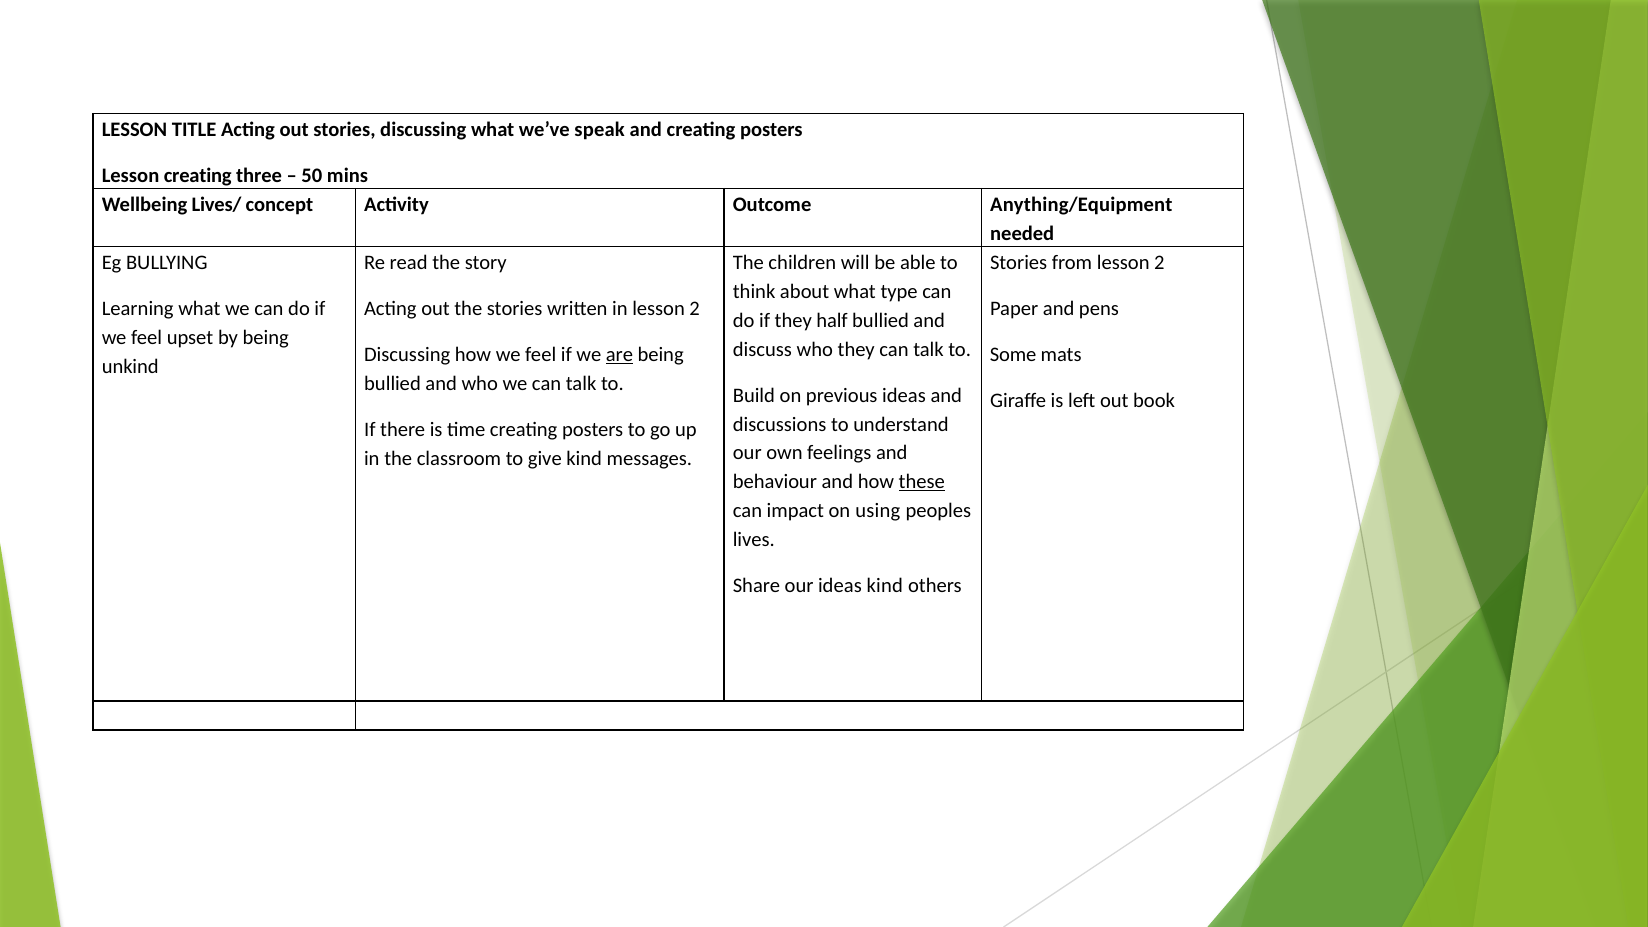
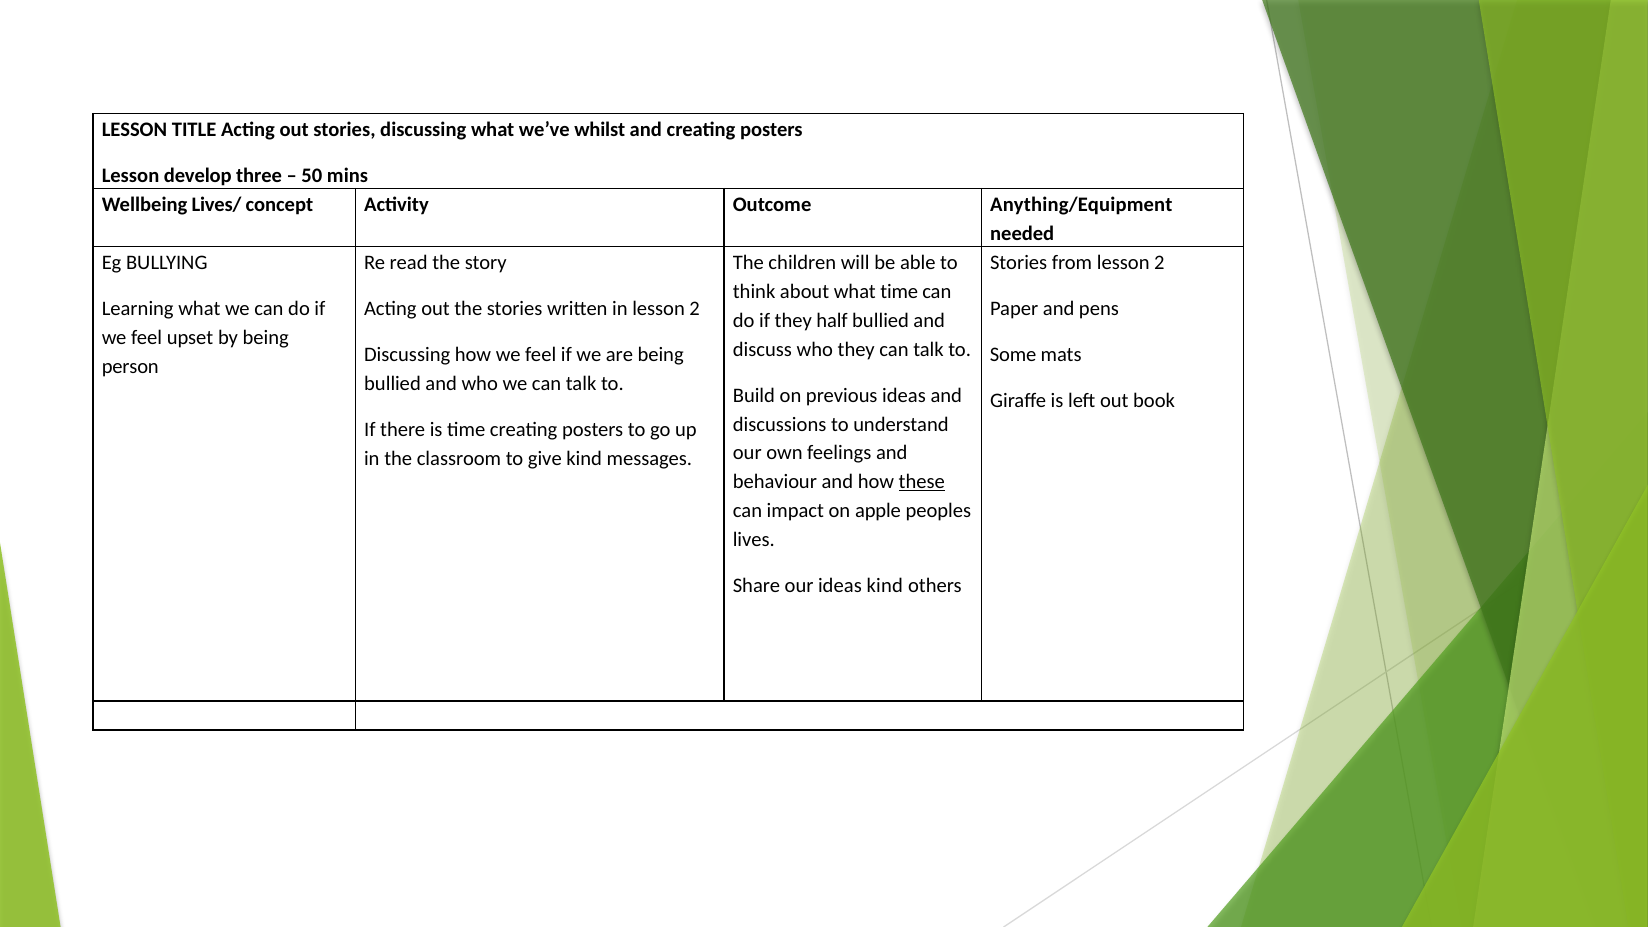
speak: speak -> whilst (600, 130)
Lesson creating: creating -> develop (198, 176)
what type: type -> time (899, 292)
are underline: present -> none (619, 355)
unkind: unkind -> person (130, 367)
using: using -> apple (878, 511)
